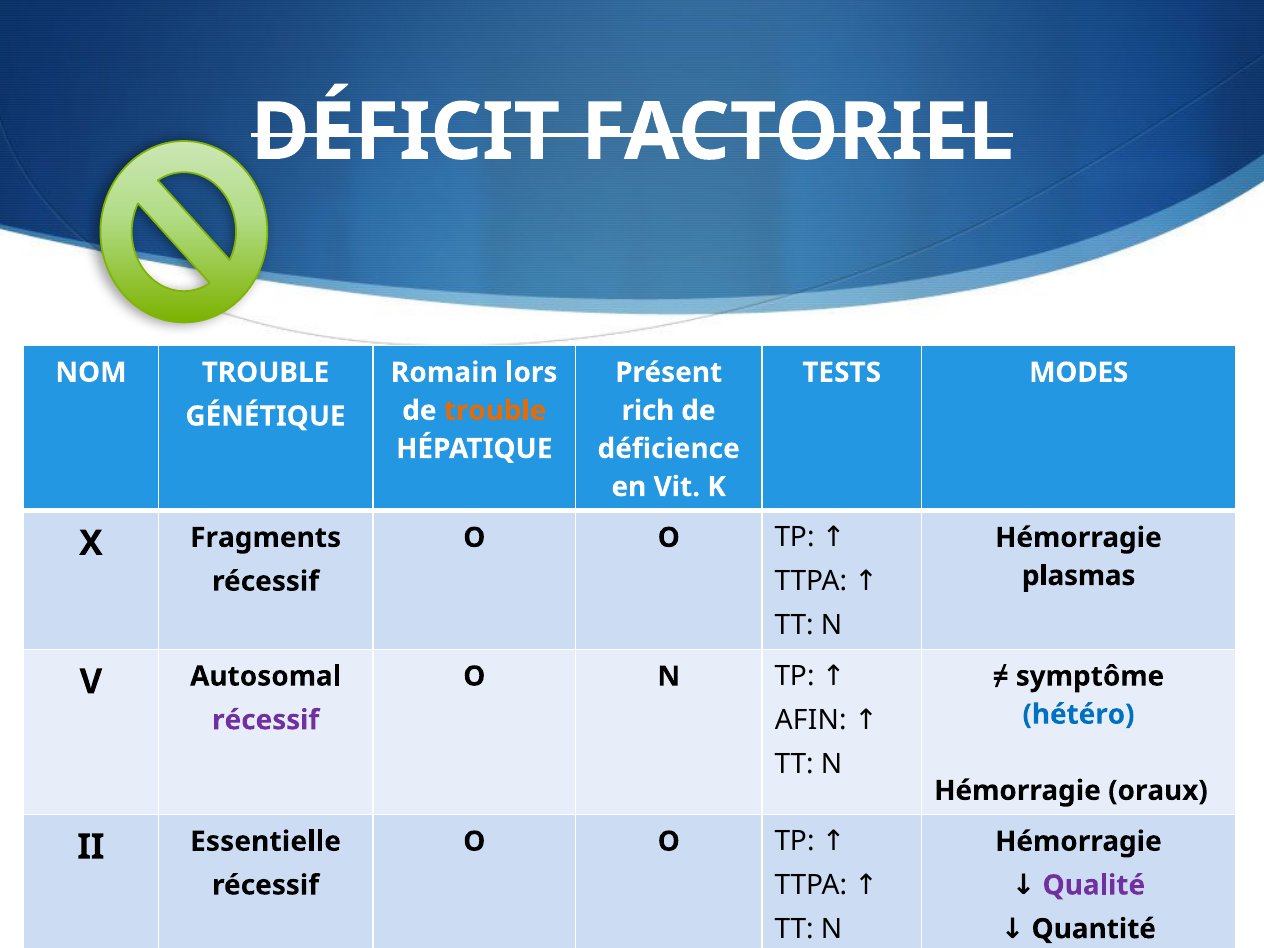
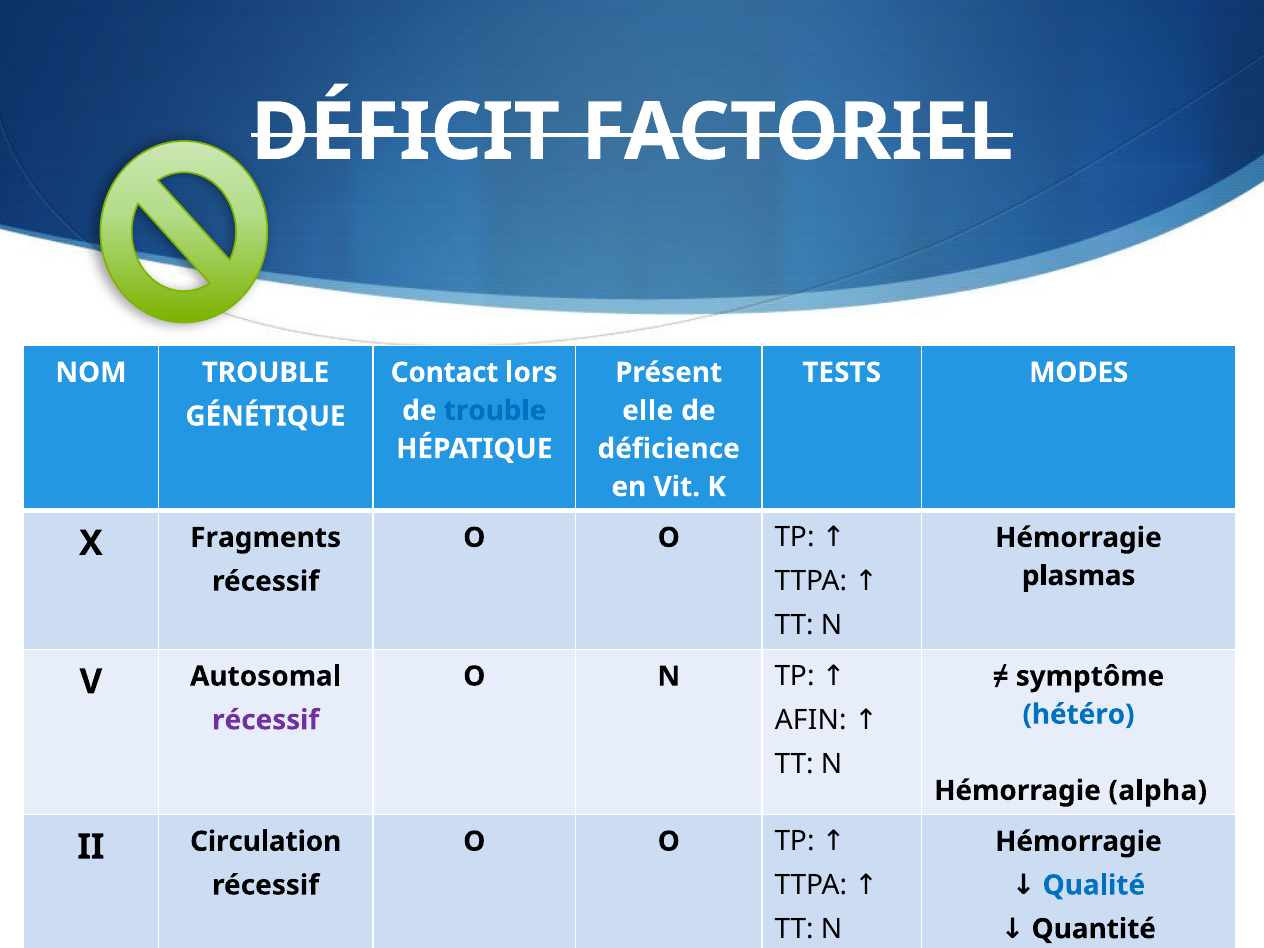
Romain: Romain -> Contact (445, 373)
trouble colour: orange -> blue (495, 411)
rich: rich -> elle (648, 411)
oraux: oraux -> alpha (1158, 791)
Essentielle: Essentielle -> Circulation (266, 841)
Qualité colour: purple -> blue (1094, 885)
